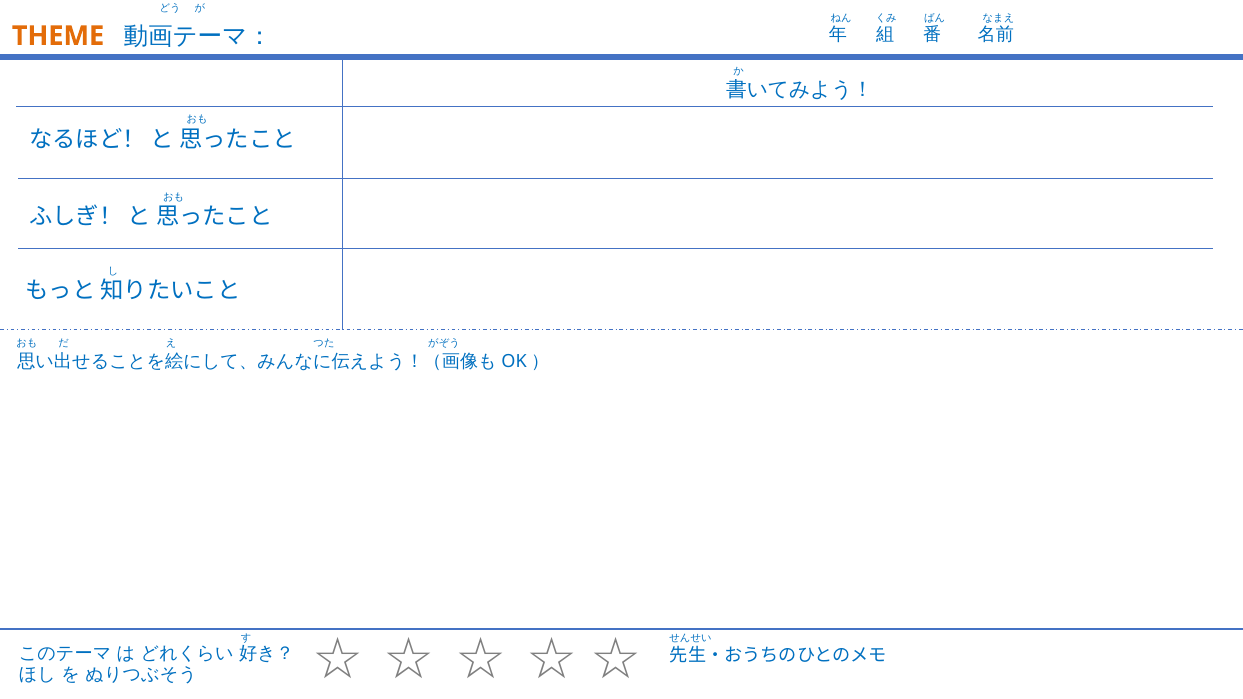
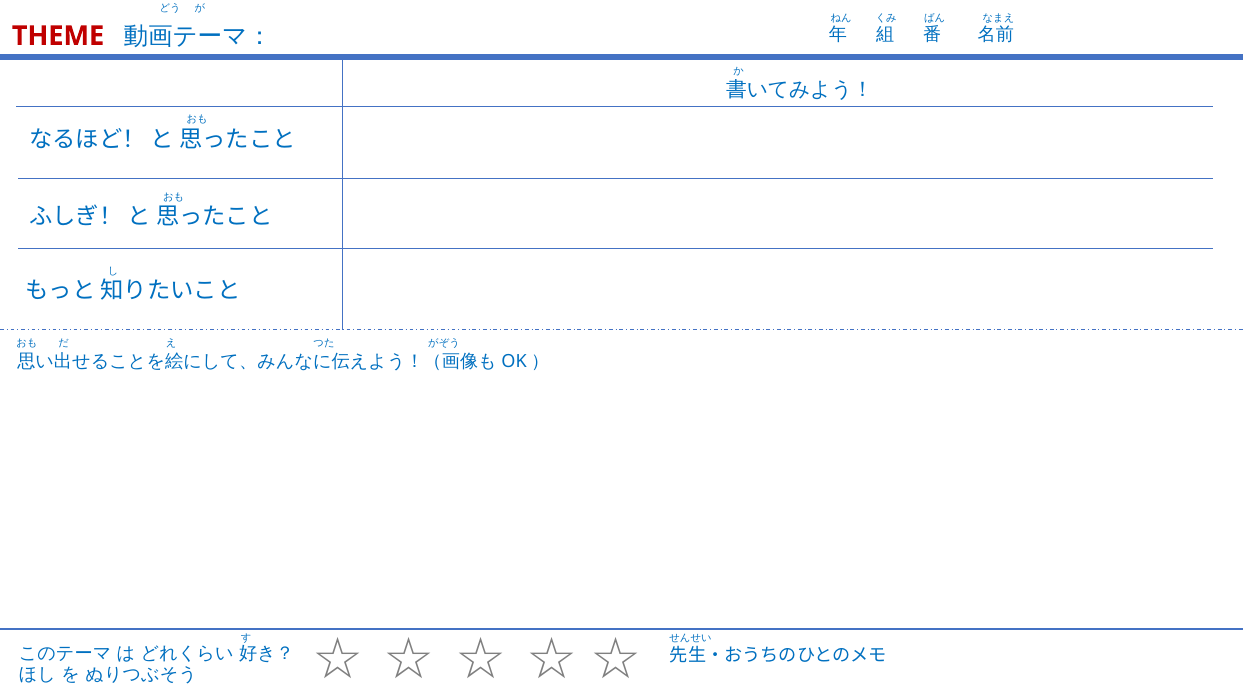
THEME colour: orange -> red (58, 36)
